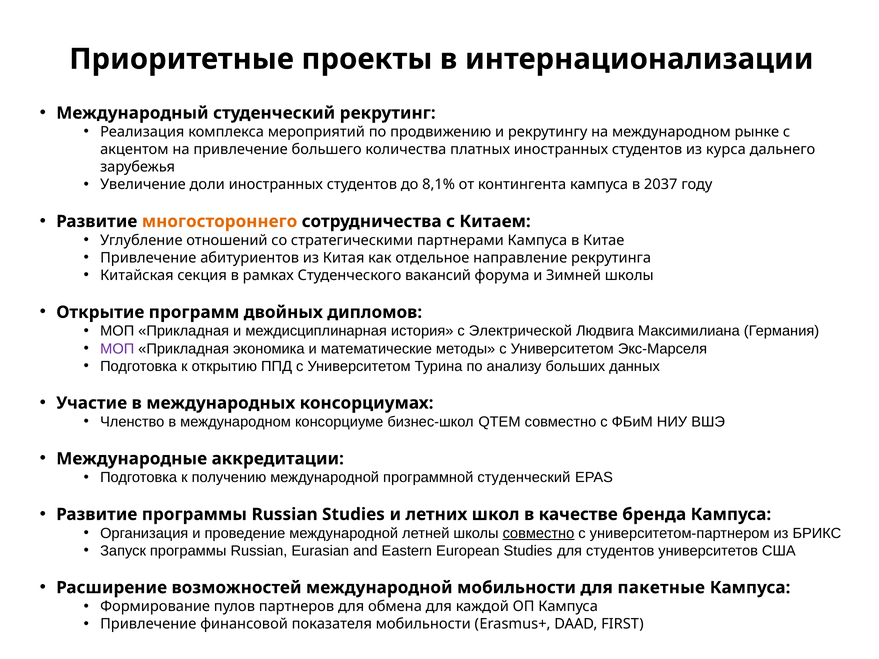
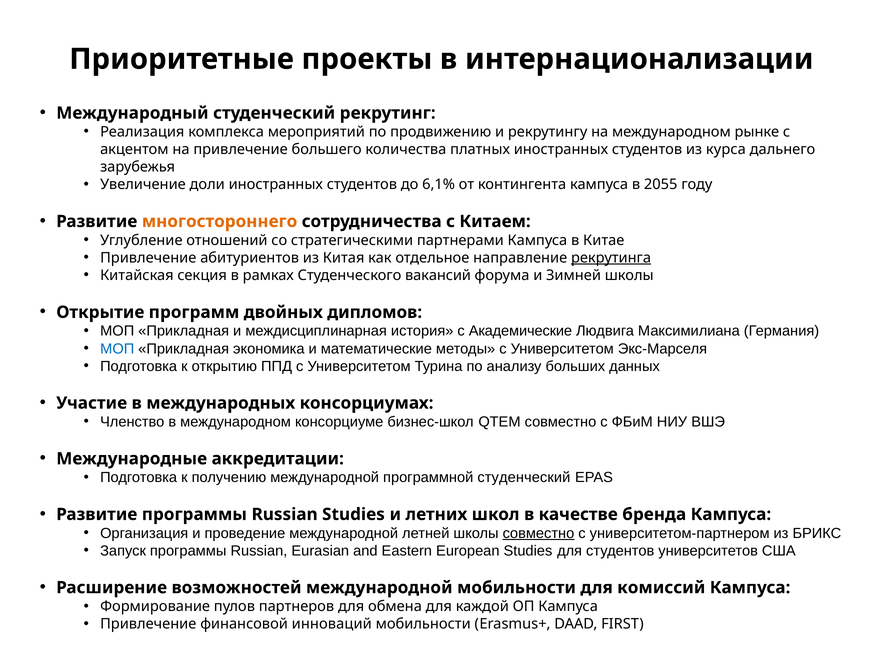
8,1%: 8,1% -> 6,1% (439, 185)
2037: 2037 -> 2055 (661, 185)
рекрутинга underline: none -> present (611, 258)
Электрической: Электрической -> Академические (520, 331)
МОП colour: purple -> blue (117, 349)
пакетные: пакетные -> комиссий (661, 588)
показателя: показателя -> инноваций (332, 624)
